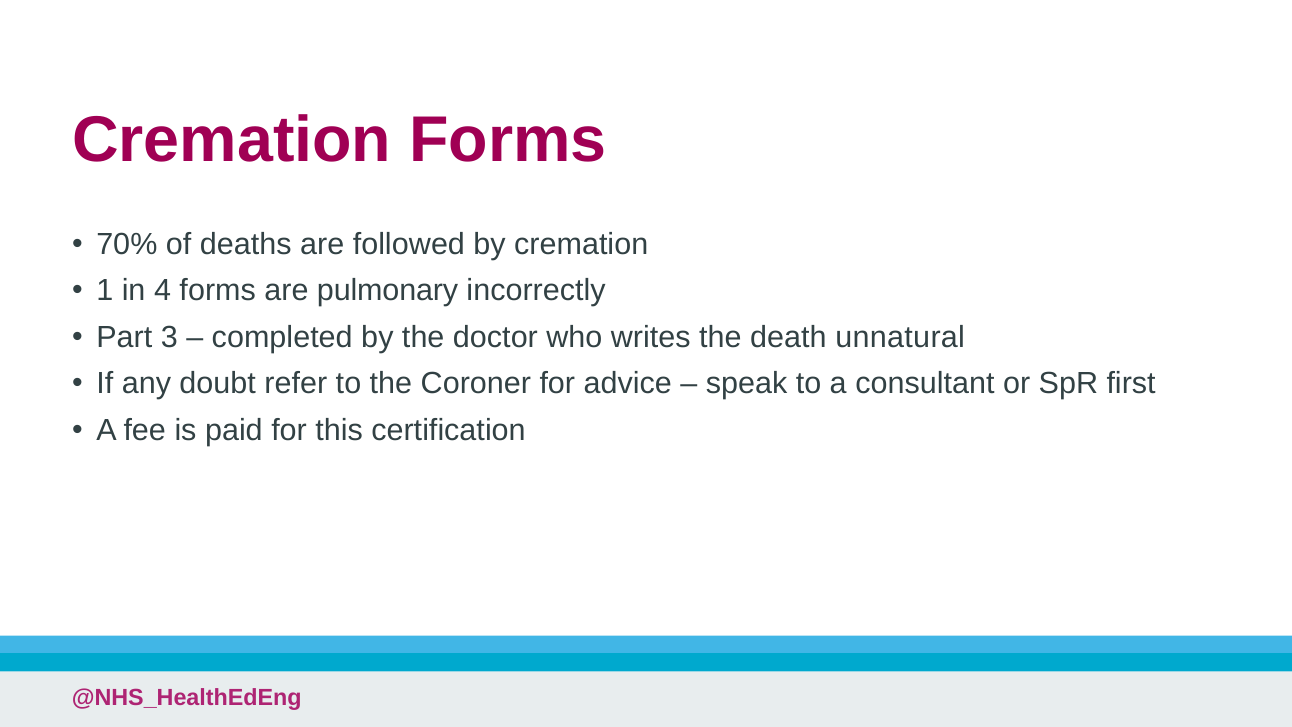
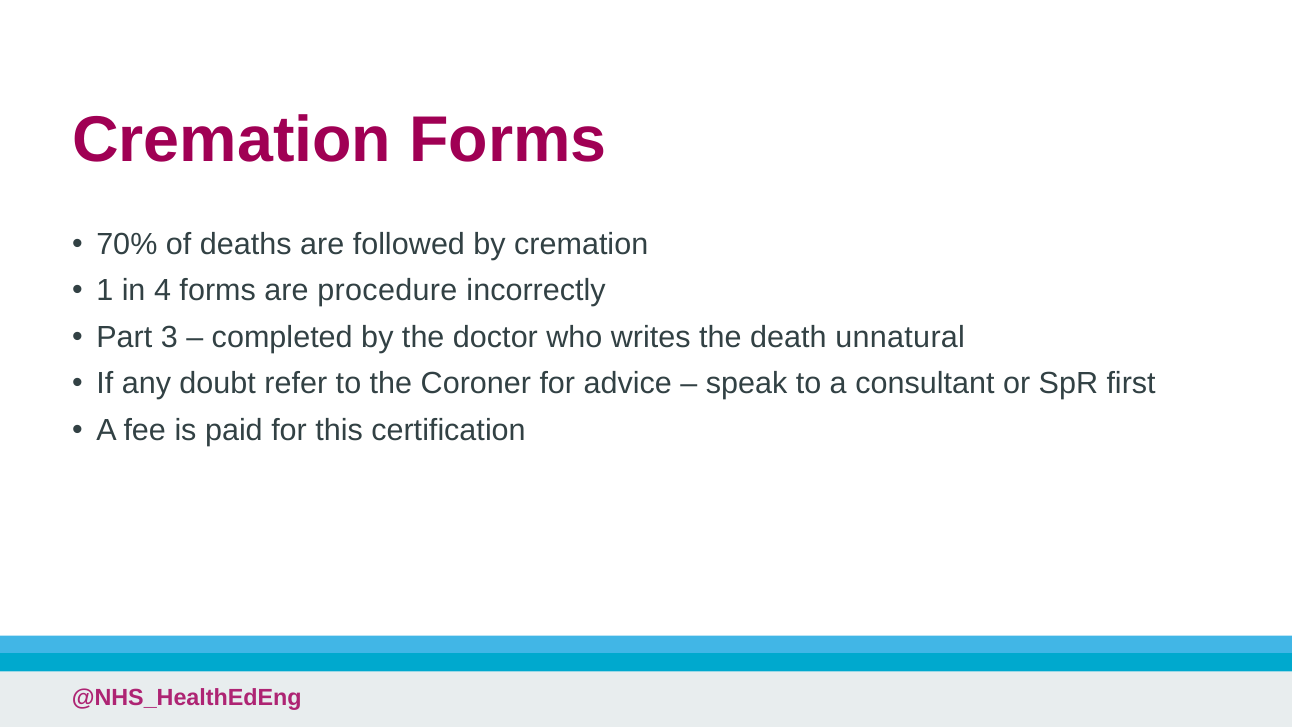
pulmonary: pulmonary -> procedure (387, 291)
